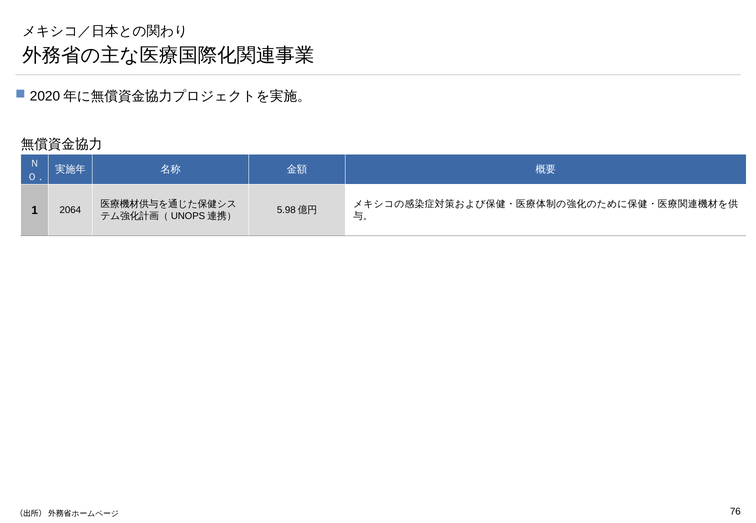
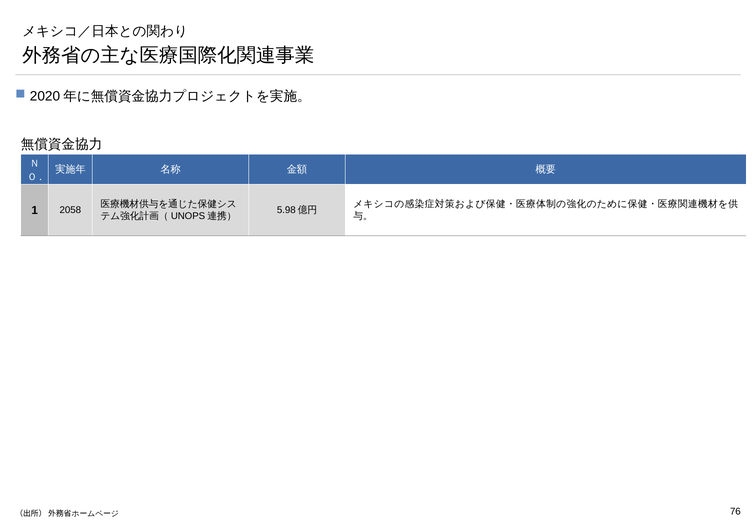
2064: 2064 -> 2058 (70, 210)
